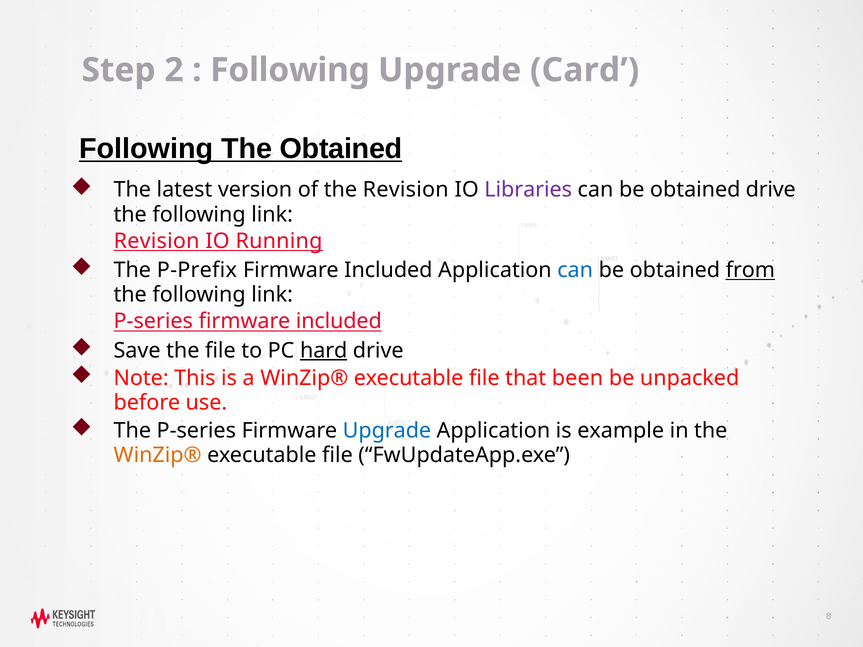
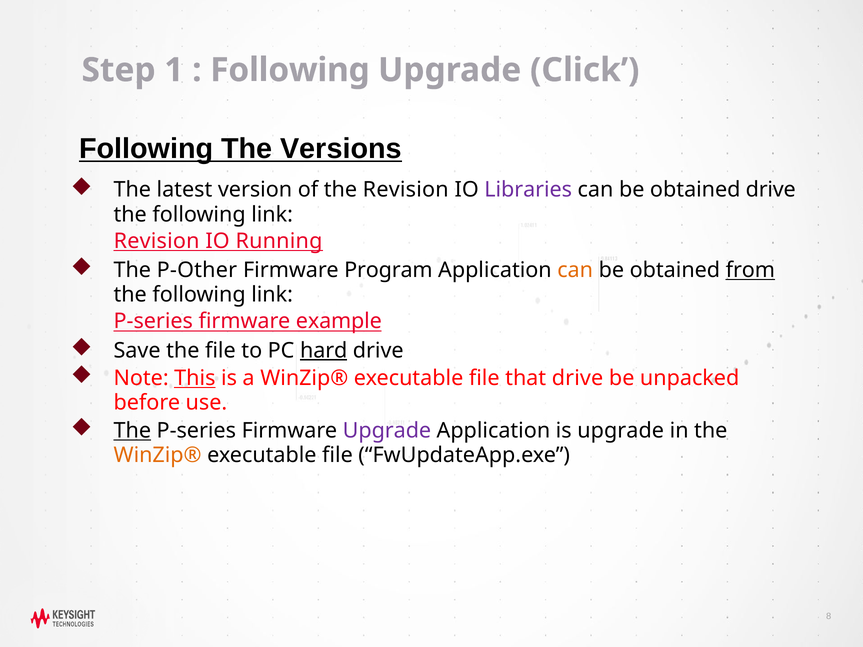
2: 2 -> 1 (174, 70)
Card: Card -> Click (585, 70)
The Obtained: Obtained -> Versions (341, 149)
P-Prefix: P-Prefix -> P-Other (197, 270)
Included: Included -> Program (388, 270)
can colour: blue -> orange (575, 270)
P-series firmware included: included -> example (339, 321)
This underline: none -> present (195, 378)
that been: been -> drive (578, 378)
The underline: none -> present (132, 431)
Upgrade colour: blue -> purple (387, 431)
is example: example -> upgrade (621, 431)
